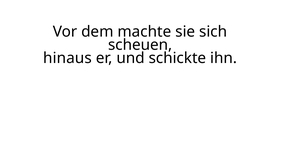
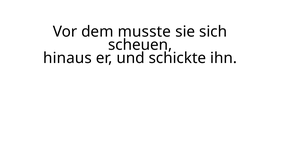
machte: machte -> musste (144, 32)
